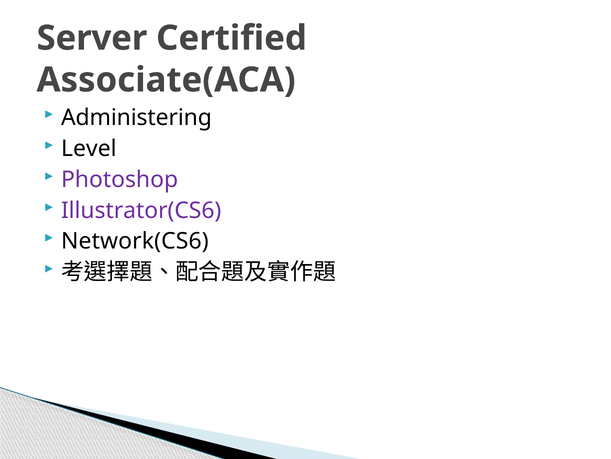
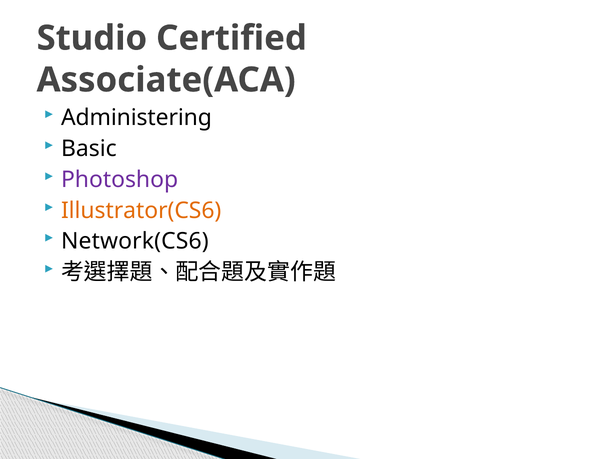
Server: Server -> Studio (92, 38)
Level: Level -> Basic (89, 148)
Illustrator(CS6 colour: purple -> orange (141, 210)
